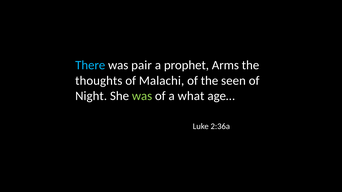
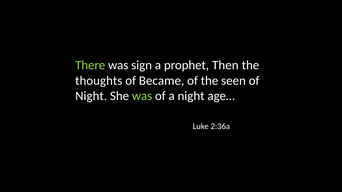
There colour: light blue -> light green (90, 65)
pair: pair -> sign (142, 65)
Arms: Arms -> Then (225, 65)
Malachi: Malachi -> Became (162, 81)
a what: what -> night (191, 96)
